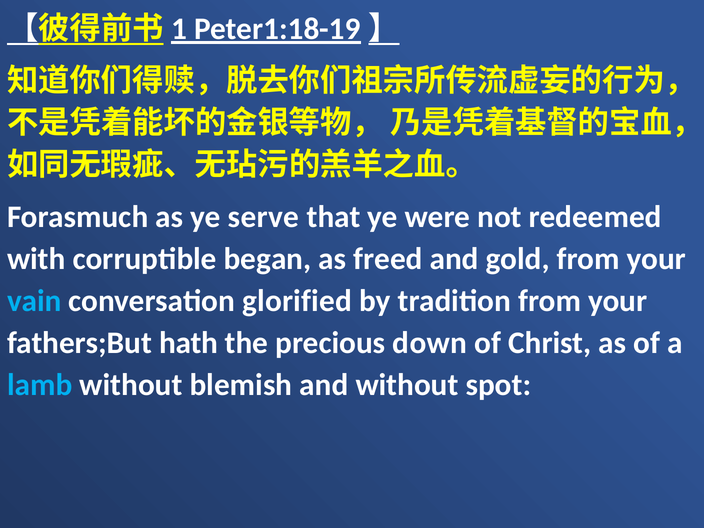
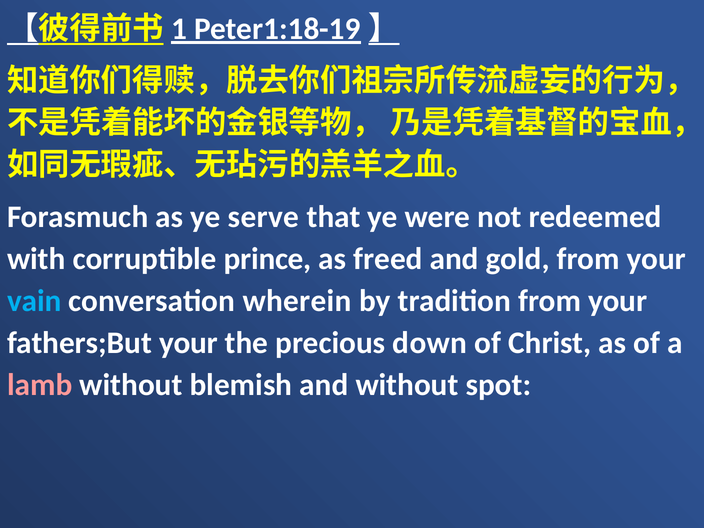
began: began -> prince (268, 259)
glorified: glorified -> wherein (297, 301)
fathers;But hath: hath -> your (188, 343)
lamb colour: light blue -> pink (40, 385)
